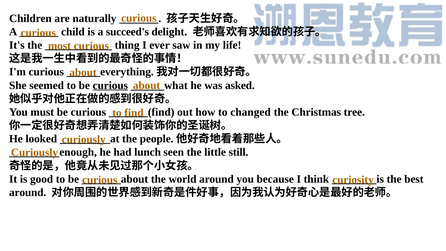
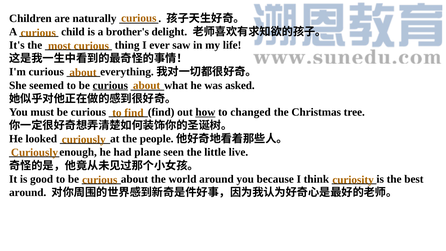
succeed's: succeed's -> brother's (127, 32)
how underline: none -> present (205, 112)
lunch: lunch -> plane (148, 152)
still: still -> live (238, 152)
